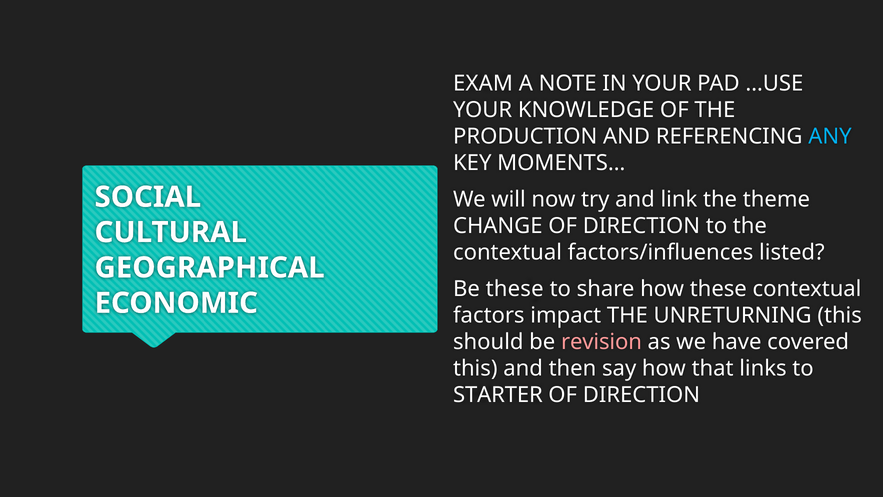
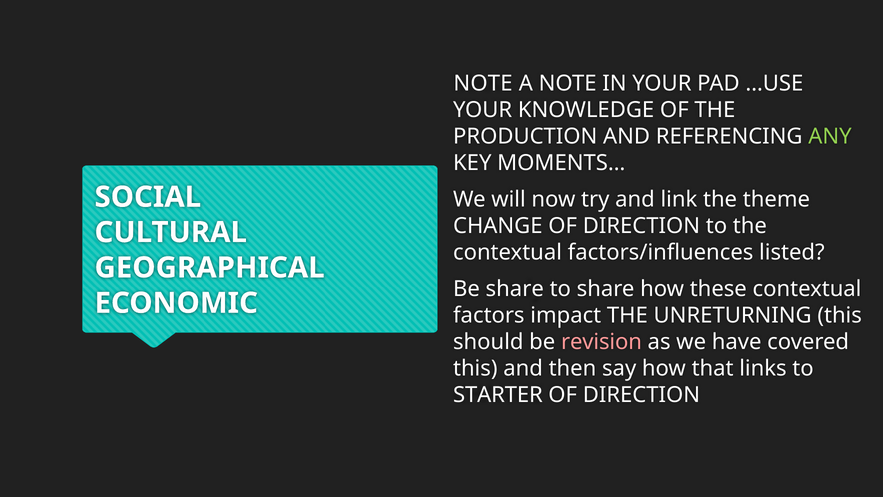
EXAM: EXAM -> NOTE (483, 83)
ANY colour: light blue -> light green (830, 136)
Be these: these -> share (515, 289)
